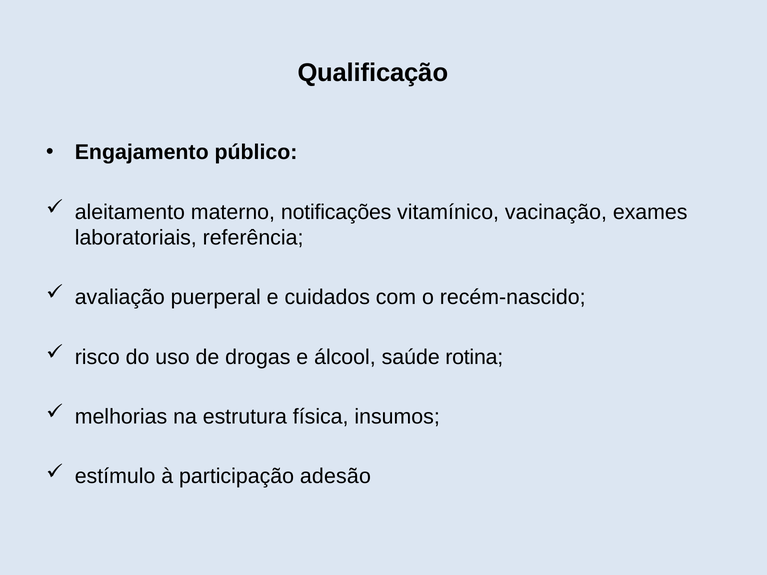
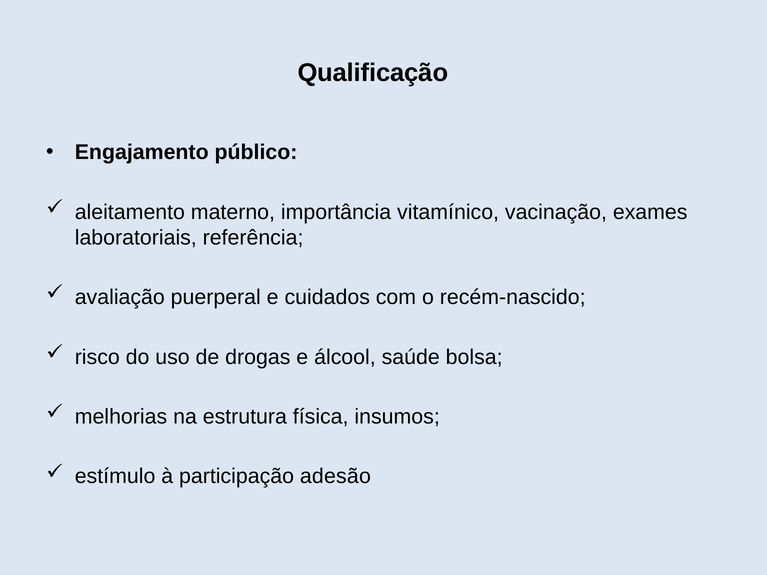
notificações: notificações -> importância (336, 212)
rotina: rotina -> bolsa (474, 357)
